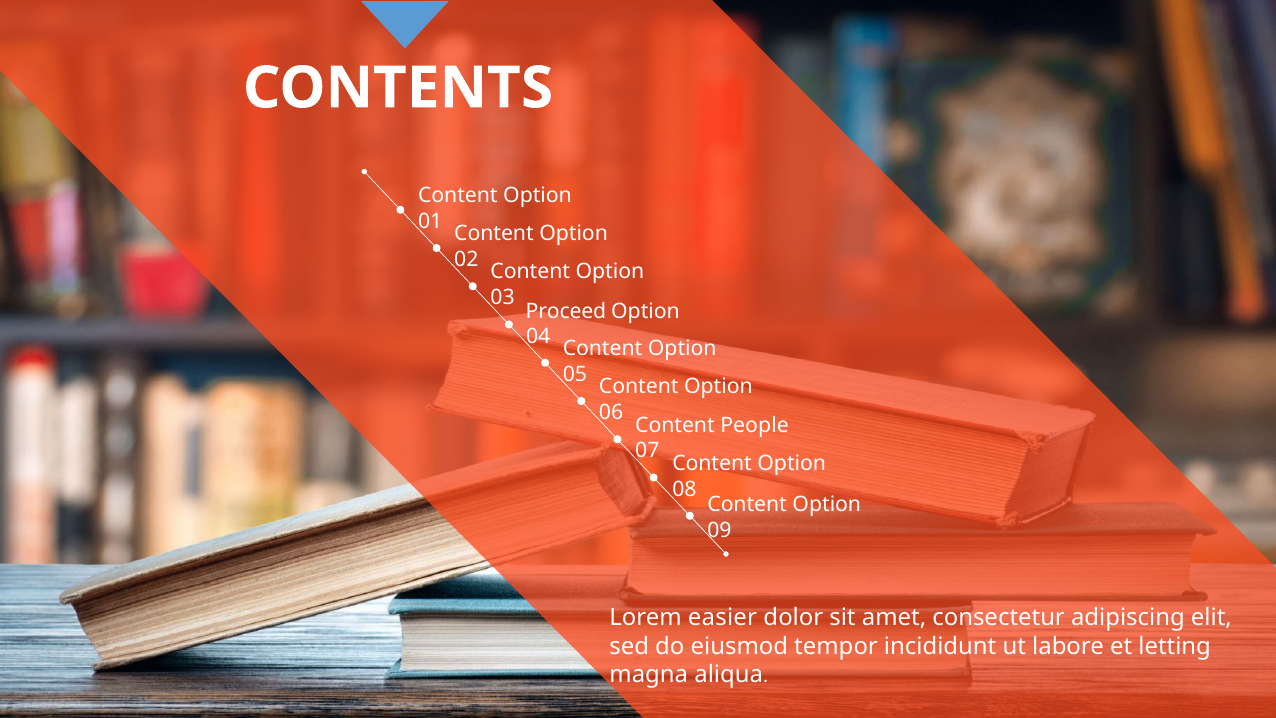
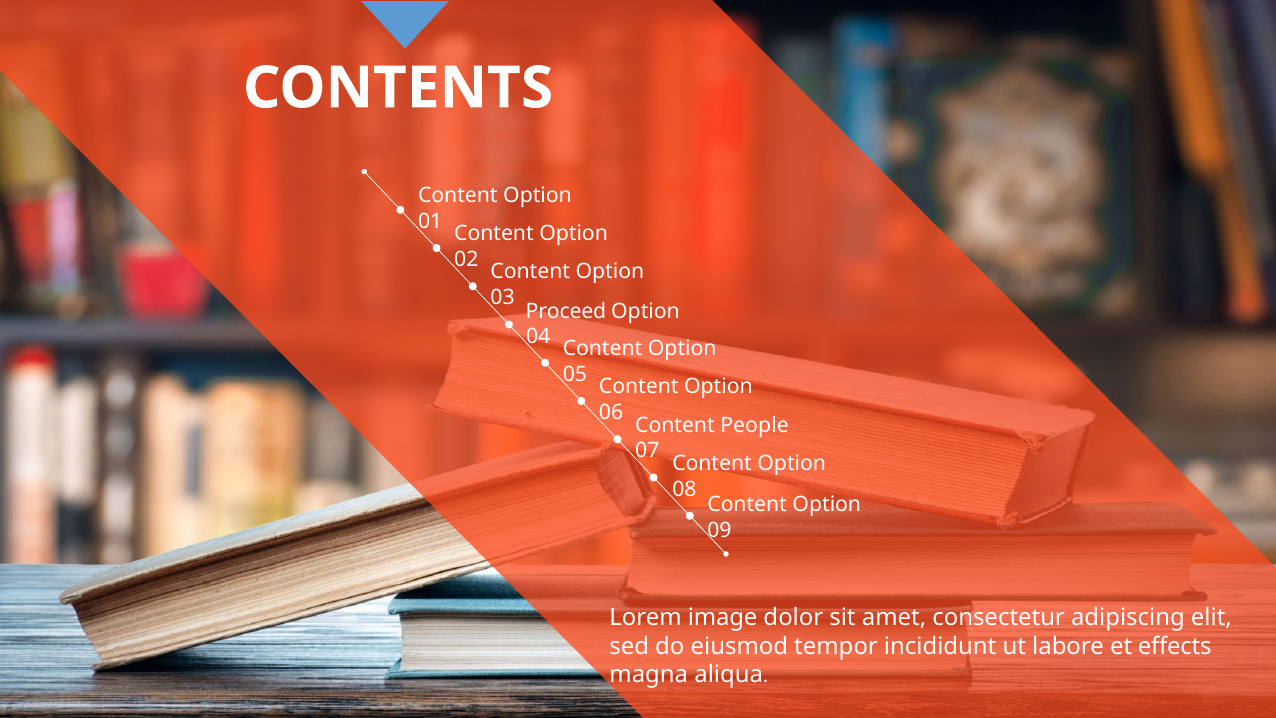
easier: easier -> image (723, 617)
letting: letting -> effects (1175, 646)
